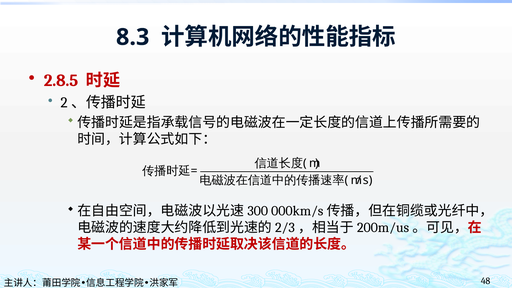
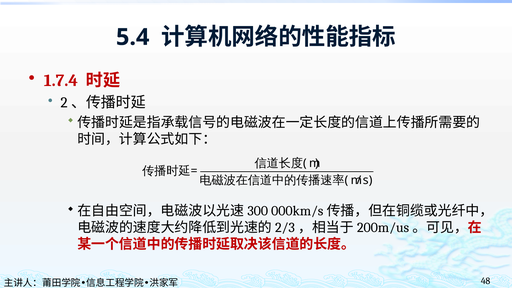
8.3: 8.3 -> 5.4 (133, 37)
2.8.5: 2.8.5 -> 1.7.4 (61, 81)
